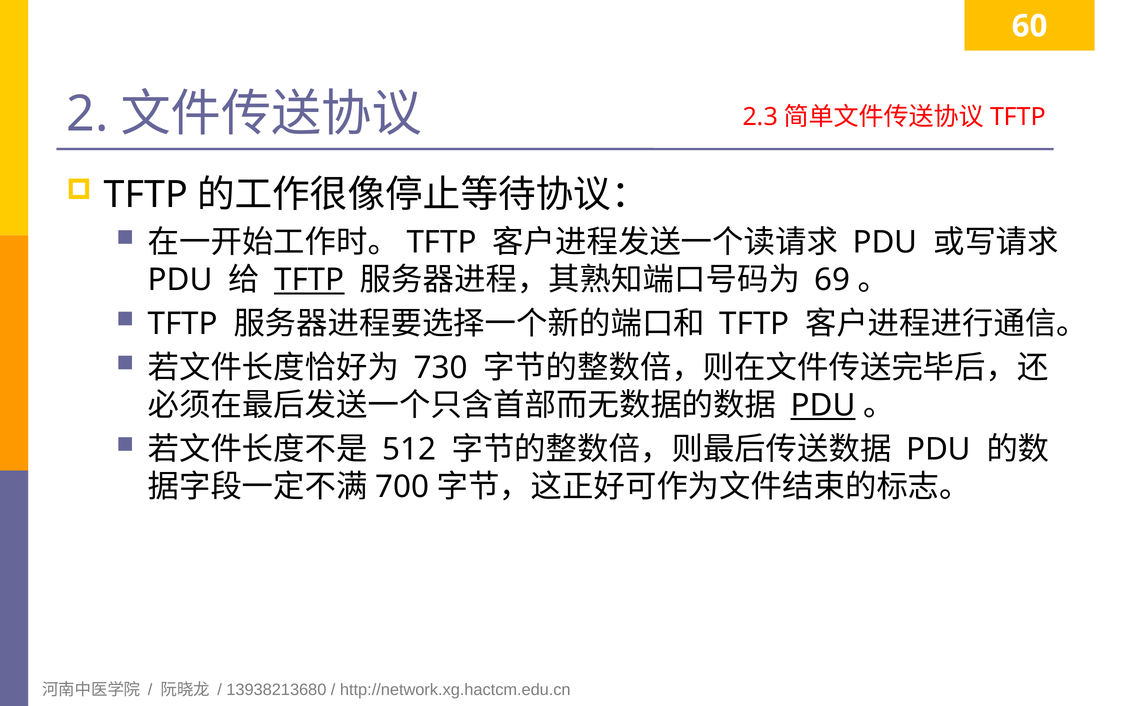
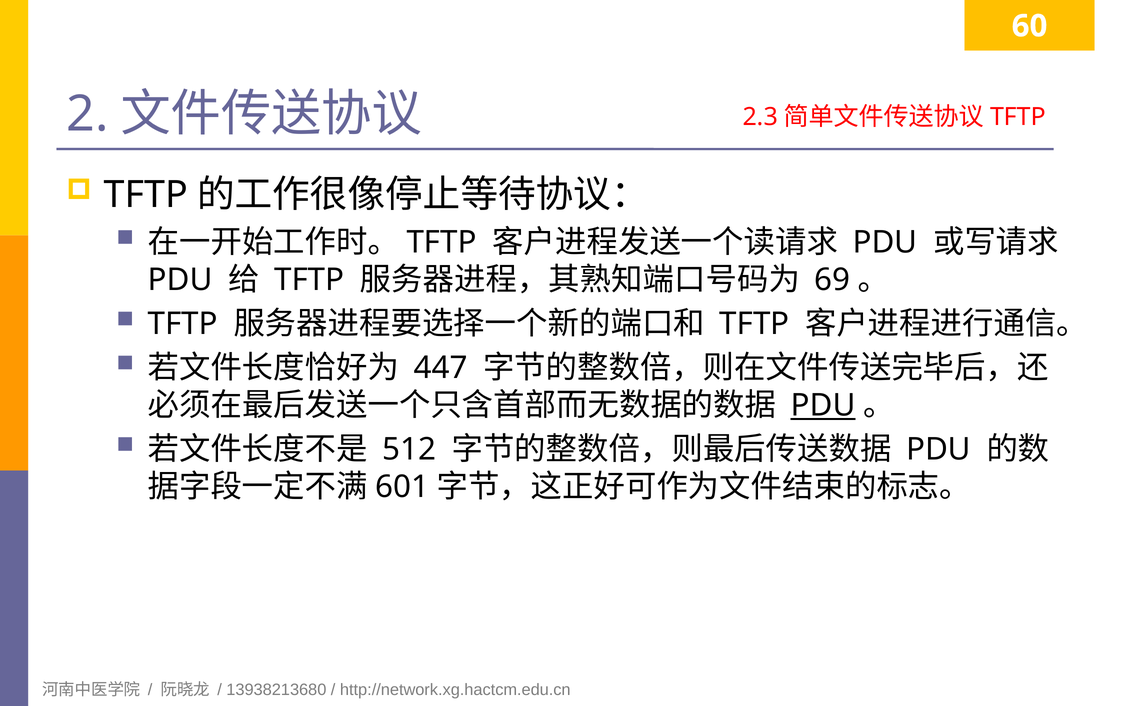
TFTP underline: present -> none (309, 280)
730: 730 -> 447 (441, 368)
700: 700 -> 601 (402, 487)
